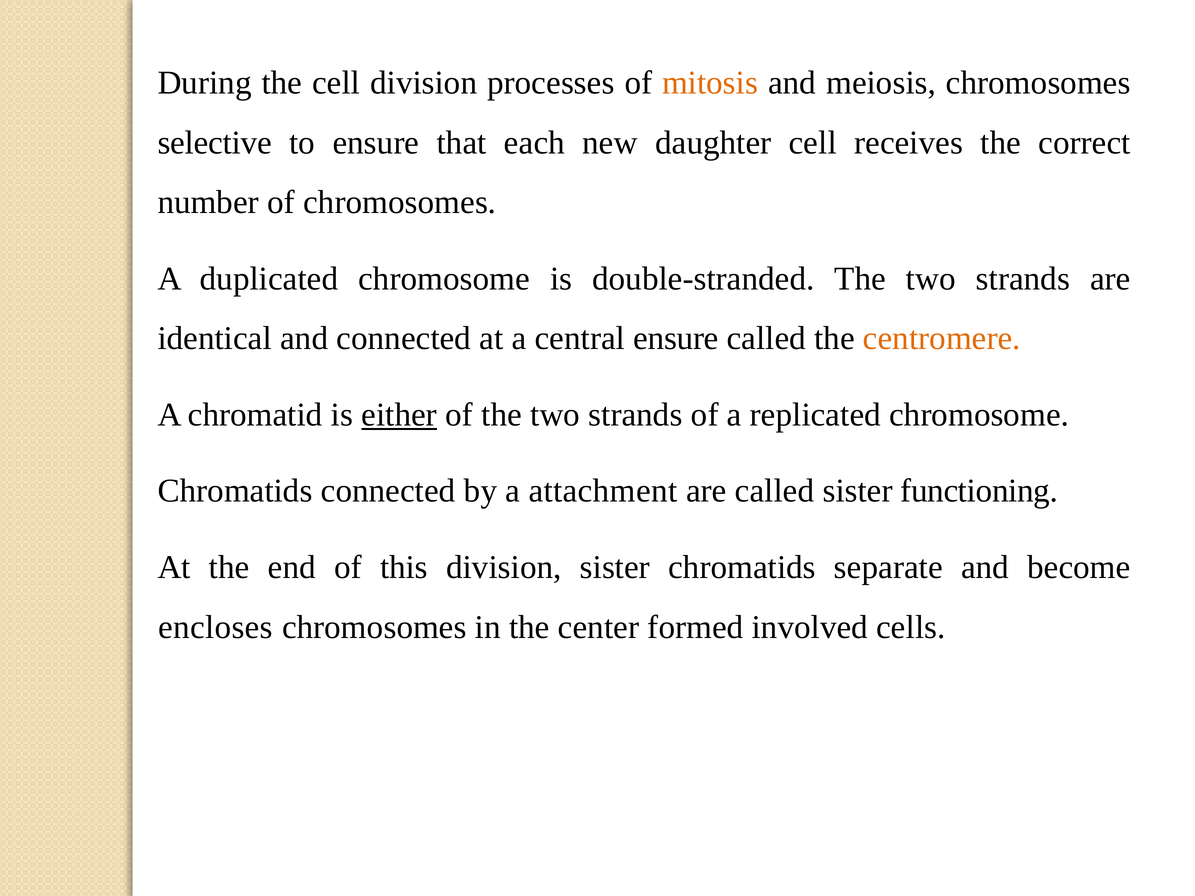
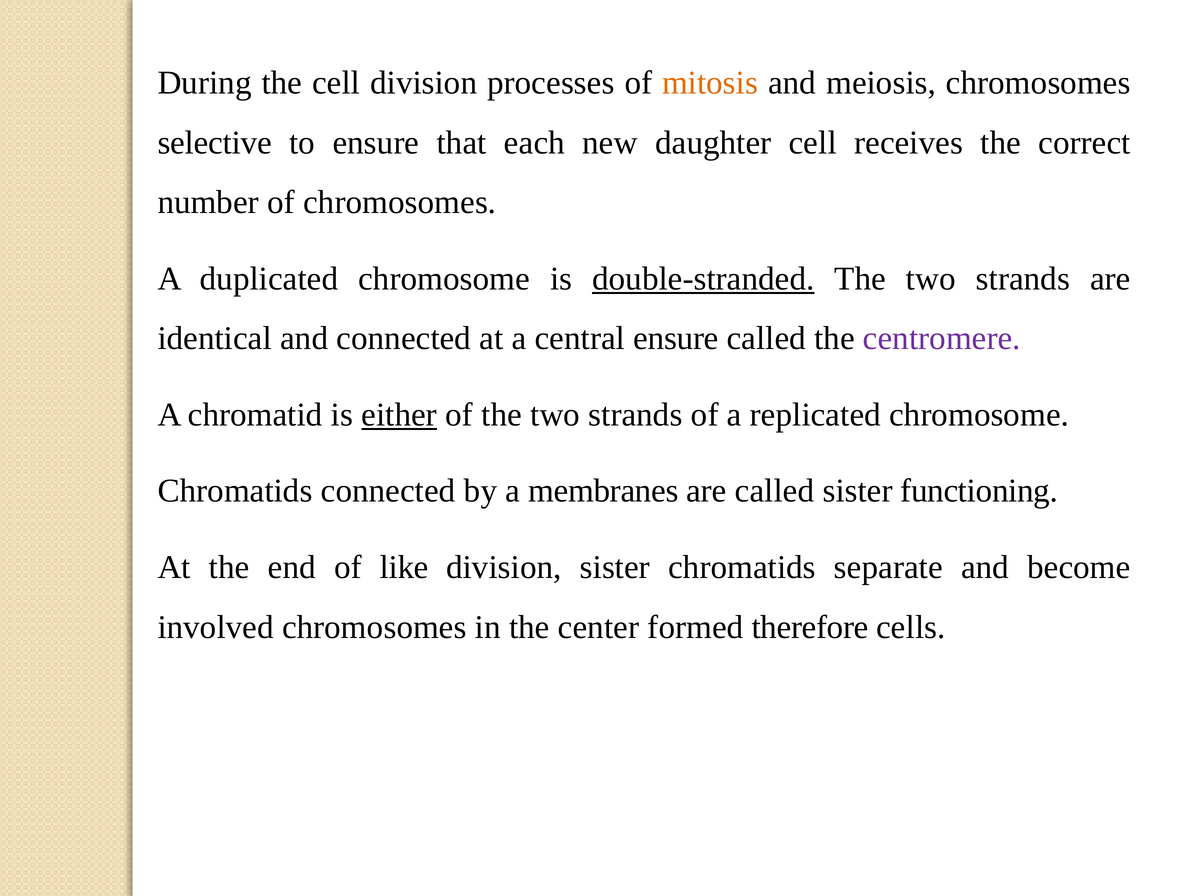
double-stranded underline: none -> present (703, 279)
centromere colour: orange -> purple (942, 338)
attachment: attachment -> membranes (603, 491)
this: this -> like (404, 568)
encloses: encloses -> involved (216, 627)
involved: involved -> therefore (810, 627)
